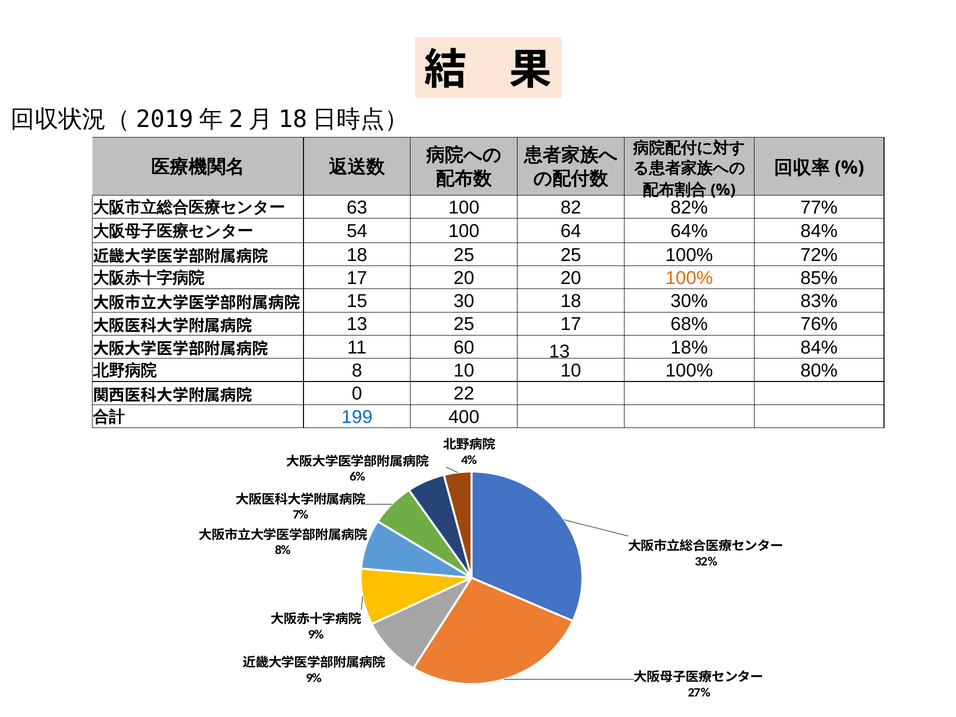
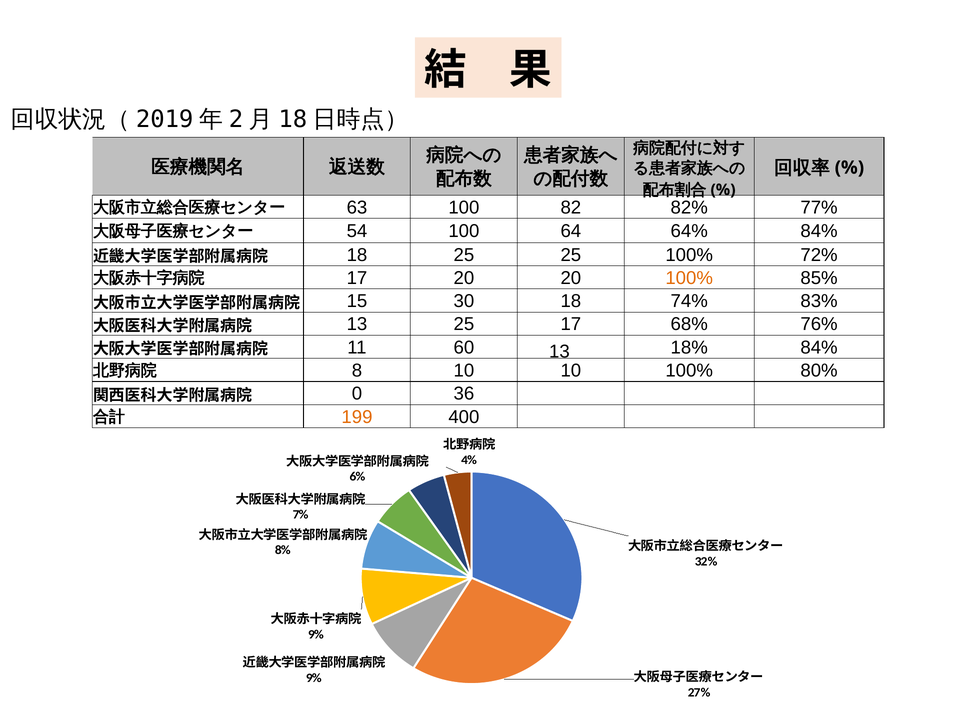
30%: 30% -> 74% (689, 301)
22: 22 -> 36 (464, 394)
199 colour: blue -> orange (357, 417)
